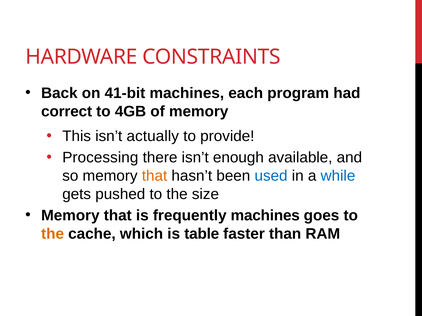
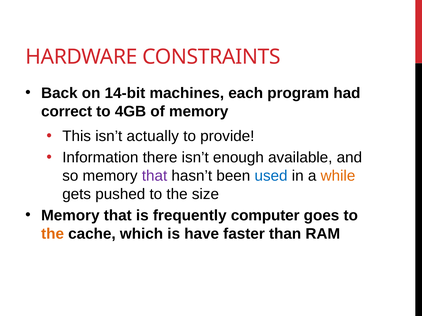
41-bit: 41-bit -> 14-bit (125, 93)
Processing: Processing -> Information (100, 158)
that colour: orange -> purple (155, 176)
while colour: blue -> orange (338, 176)
frequently machines: machines -> computer (265, 216)
table: table -> have (202, 234)
